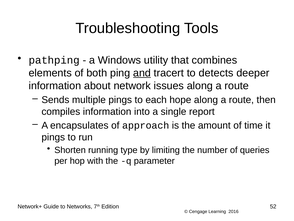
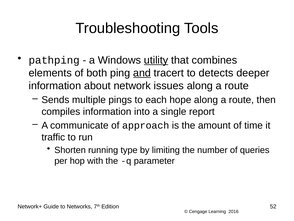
utility underline: none -> present (156, 60)
encapsulates: encapsulates -> communicate (79, 125)
pings: pings -> traffic (53, 137)
